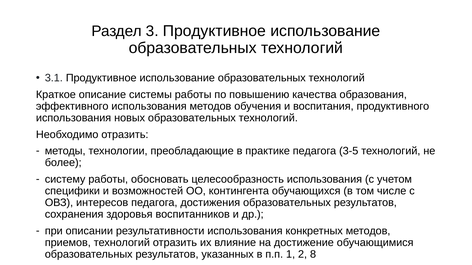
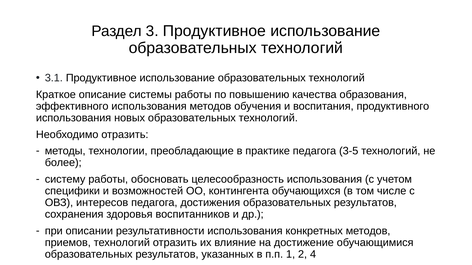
8: 8 -> 4 (313, 255)
